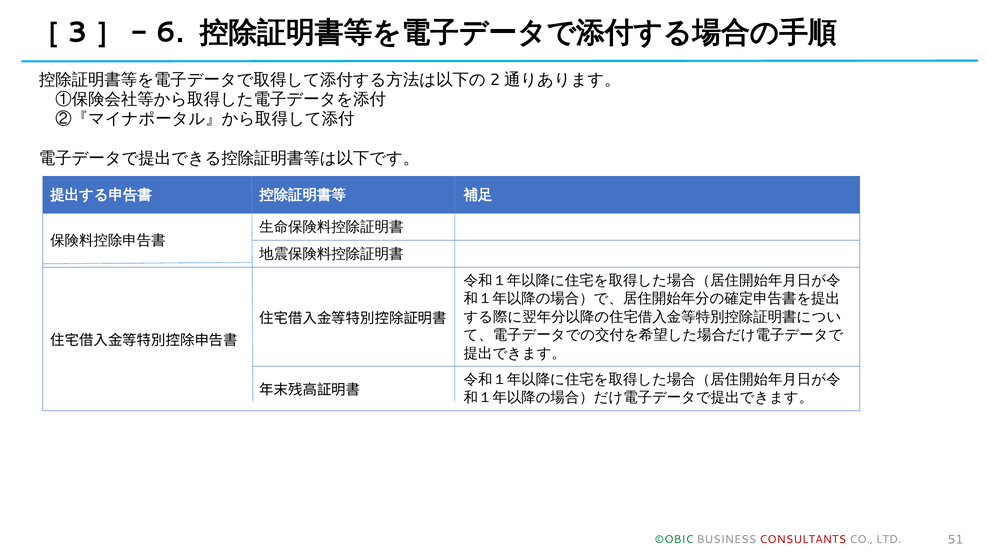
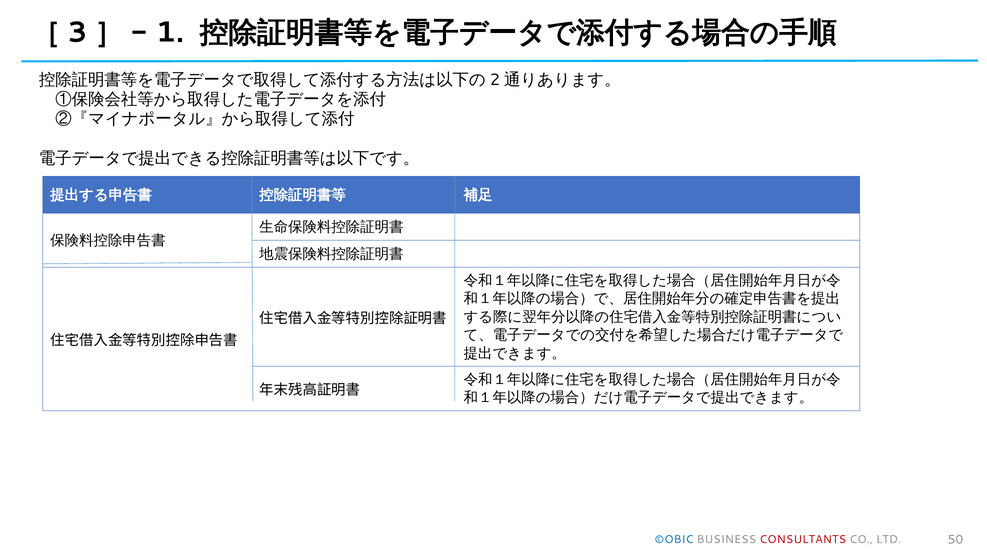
6: 6 -> 1 (170, 32)
©OBIC colour: green -> blue (674, 540)
51: 51 -> 50 (955, 540)
